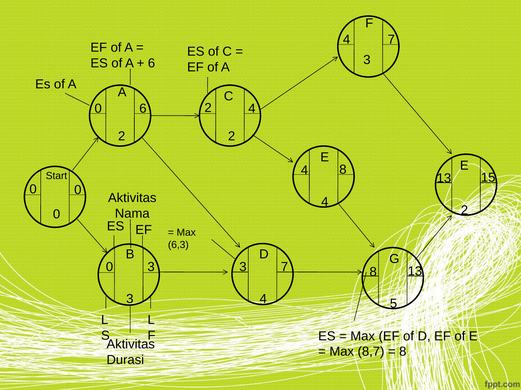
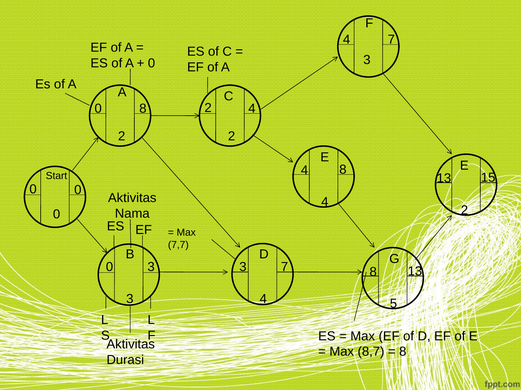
6: 6 -> 0 (152, 63)
0 6: 6 -> 8 (143, 109)
6,3: 6,3 -> 7,7 (178, 245)
